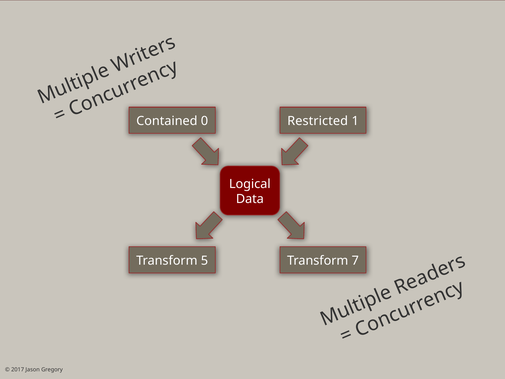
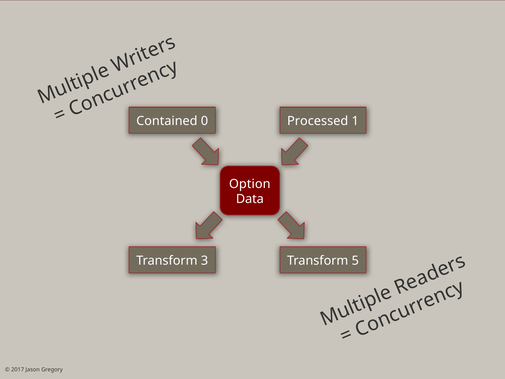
Restricted: Restricted -> Processed (318, 121)
Logical: Logical -> Option (250, 184)
5: 5 -> 3 (204, 261)
7: 7 -> 5 (355, 261)
